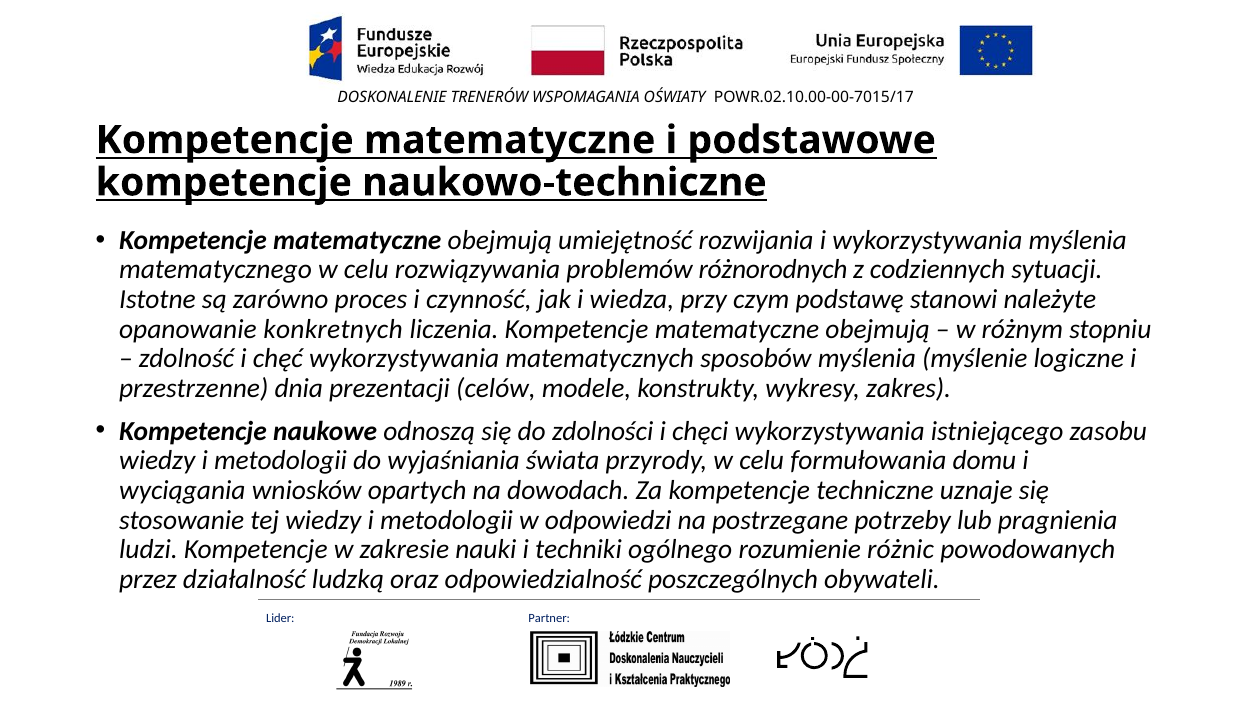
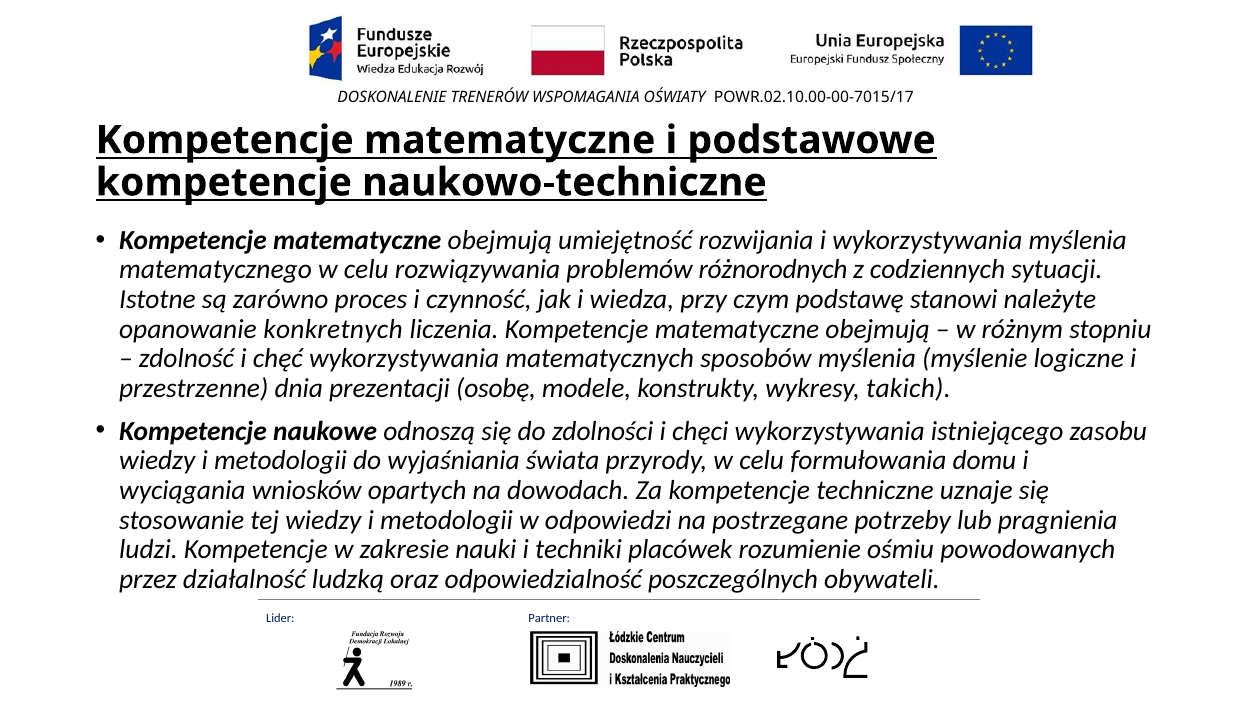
celów: celów -> osobę (496, 388)
zakres: zakres -> takich (908, 388)
ogólnego: ogólnego -> placówek (680, 550)
różnic: różnic -> ośmiu (901, 550)
